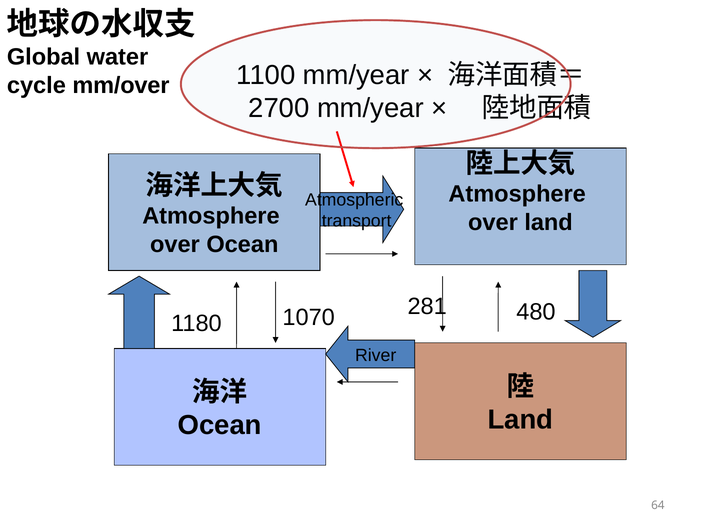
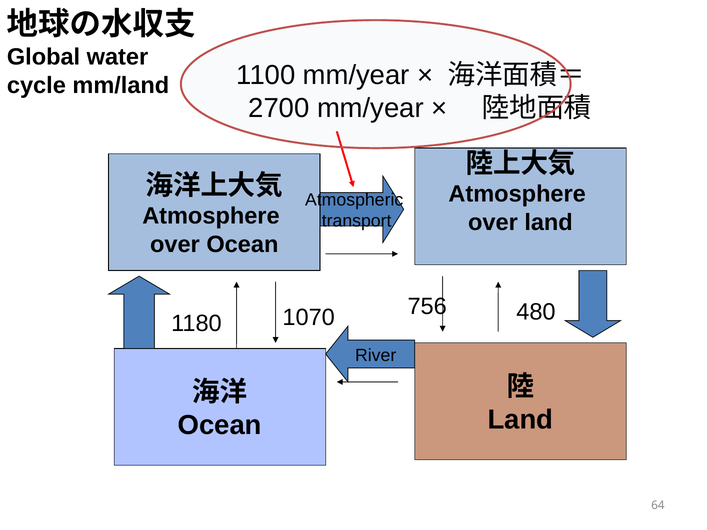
mm/over: mm/over -> mm/land (121, 85)
281: 281 -> 756 (427, 307)
